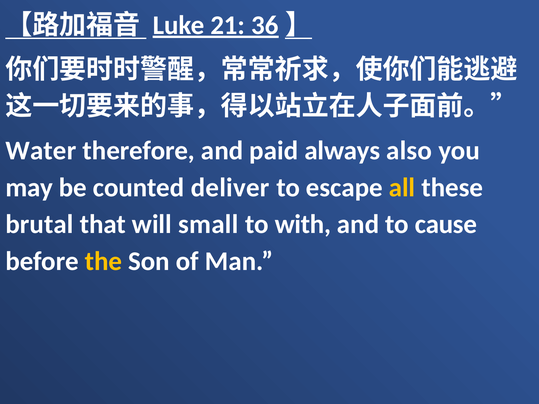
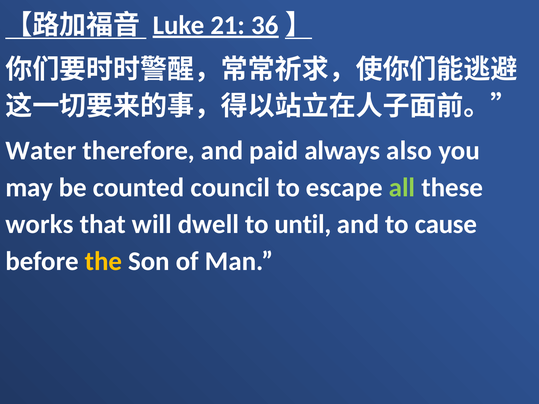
deliver: deliver -> council (230, 188)
all colour: yellow -> light green (402, 188)
brutal: brutal -> works (39, 225)
small: small -> dwell (208, 225)
with: with -> until (303, 225)
